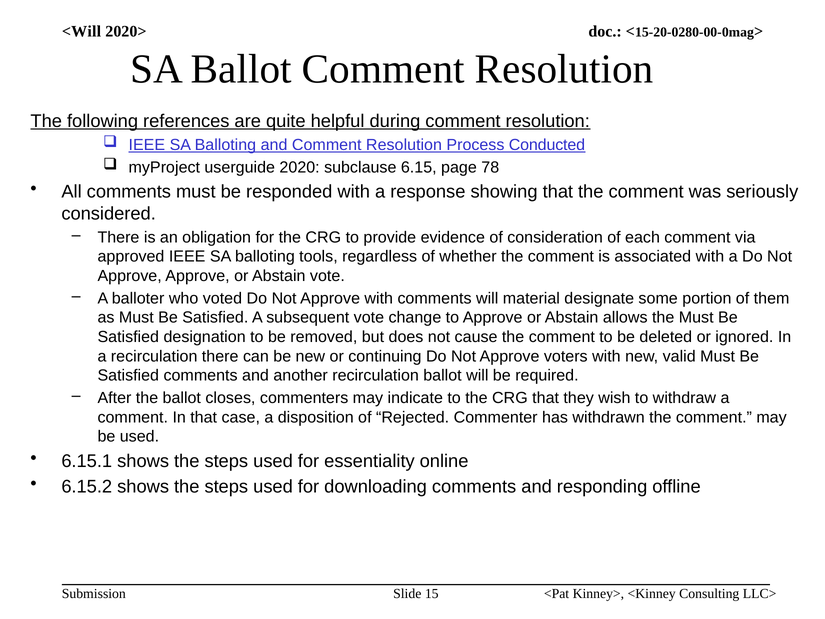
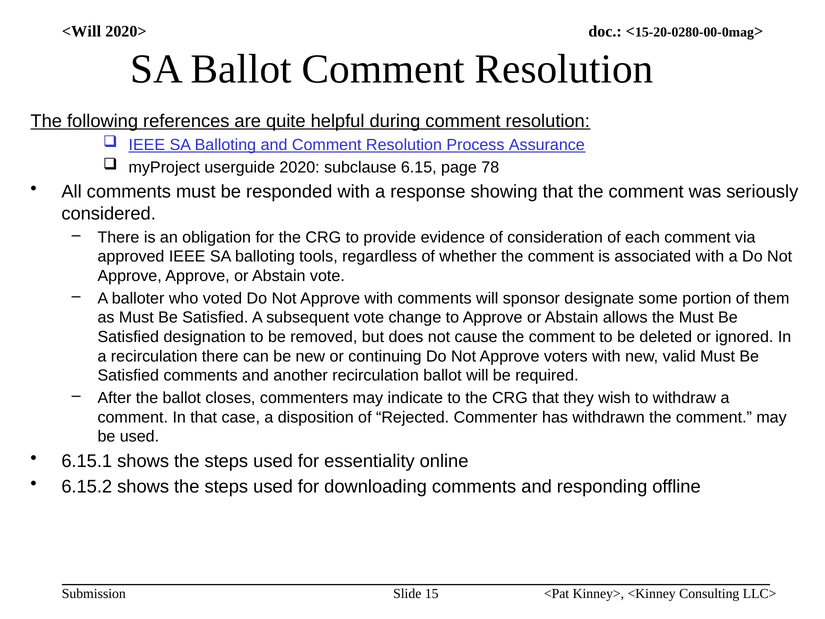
Conducted: Conducted -> Assurance (547, 145)
material: material -> sponsor (531, 298)
